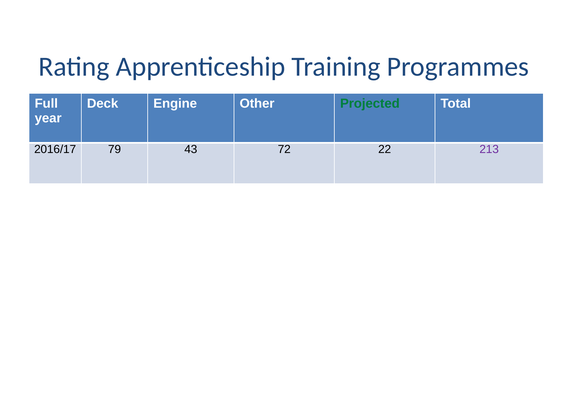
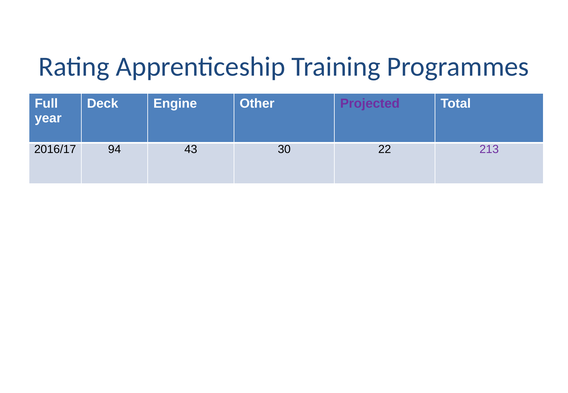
Projected colour: green -> purple (370, 104)
79: 79 -> 94 (115, 150)
72: 72 -> 30 (284, 150)
